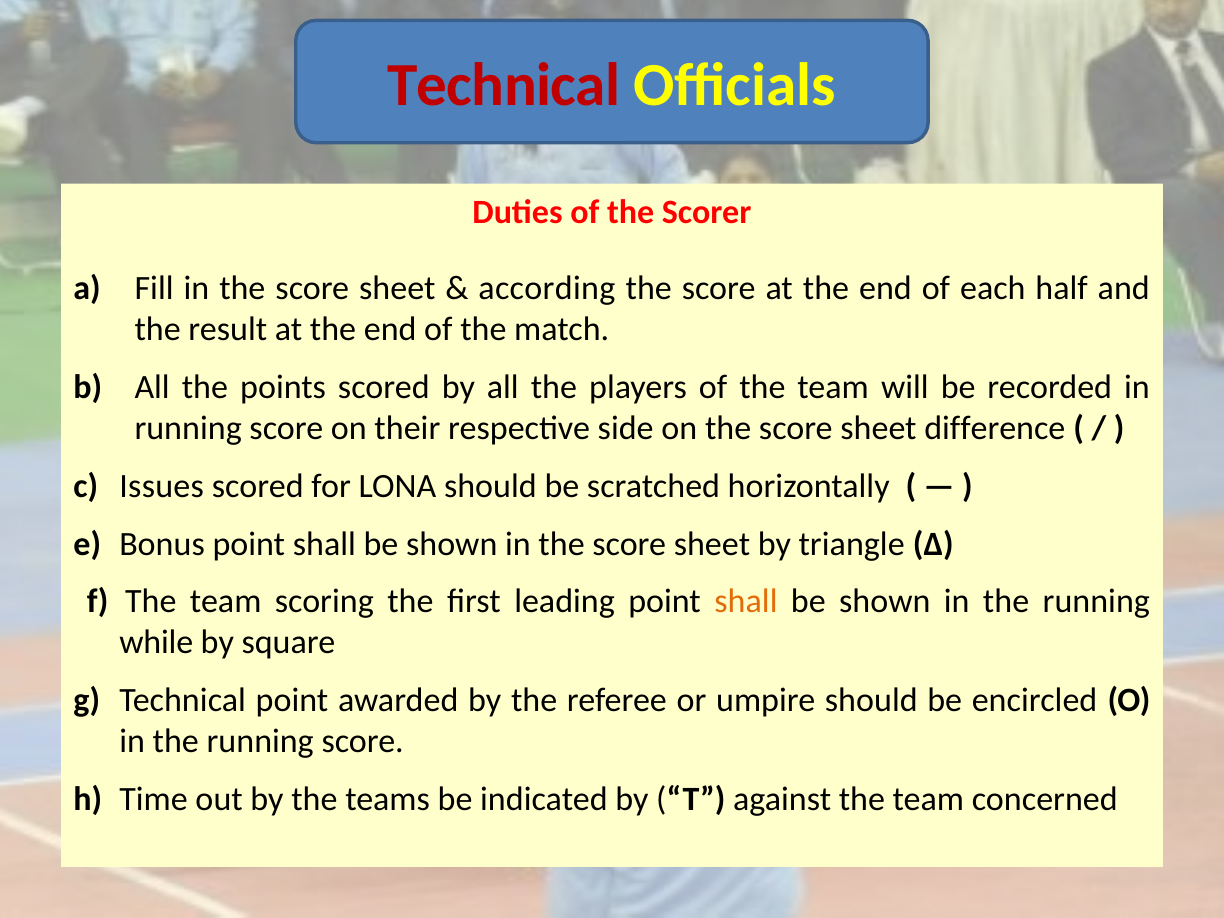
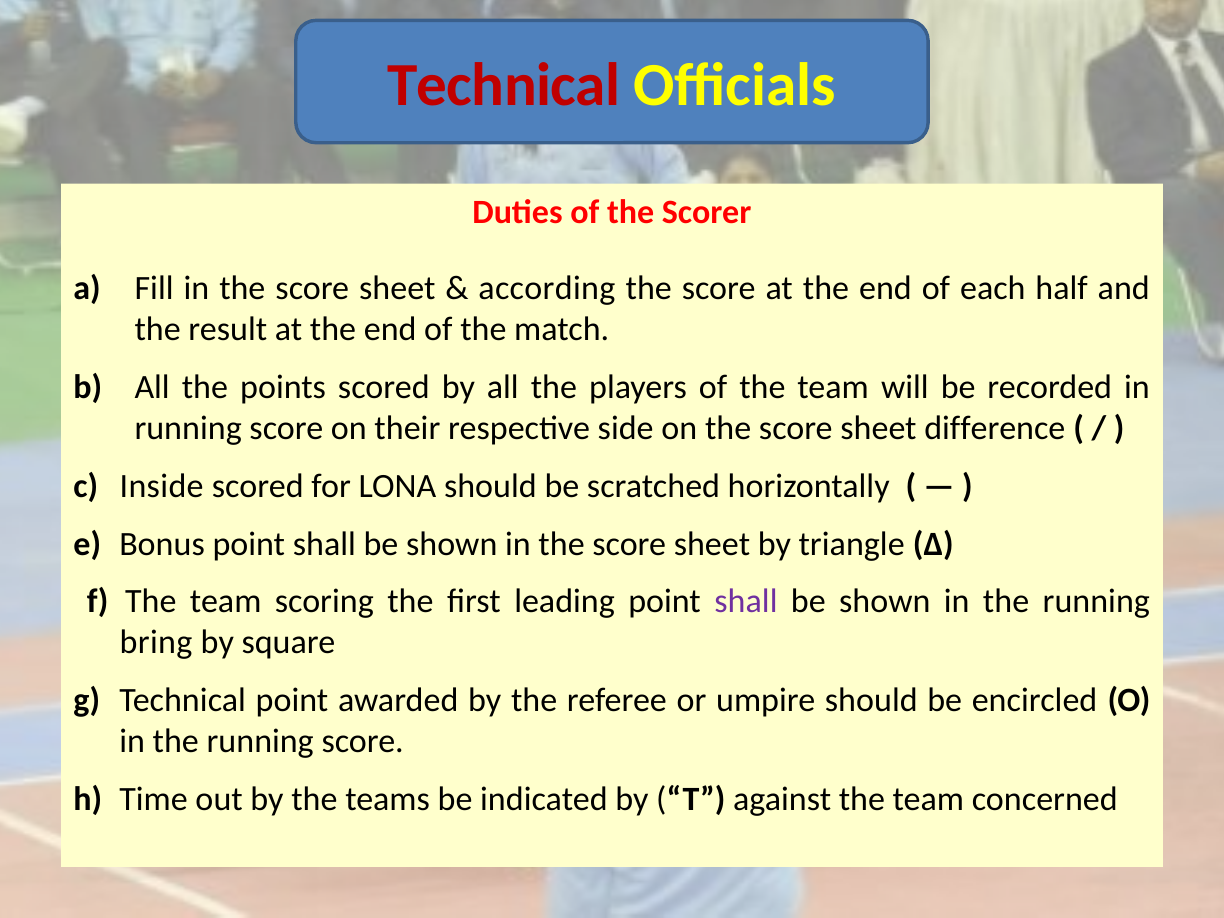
Issues: Issues -> Inside (162, 486)
shall colour: orange -> purple (746, 602)
while: while -> bring (156, 642)
